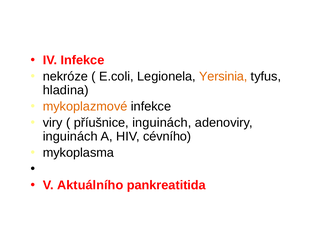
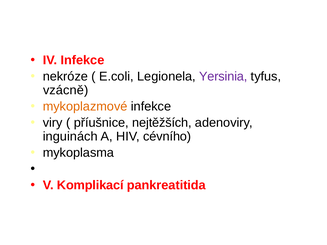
Yersinia colour: orange -> purple (223, 76)
hladina: hladina -> vzácně (66, 90)
příušnice inguinách: inguinách -> nejtěžších (162, 123)
Aktuálního: Aktuálního -> Komplikací (90, 185)
